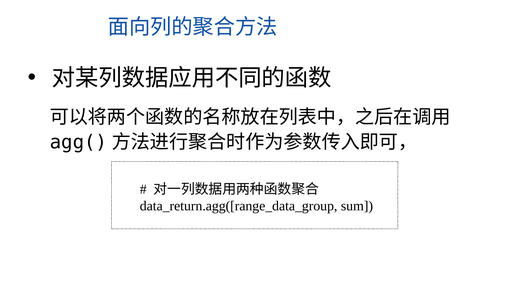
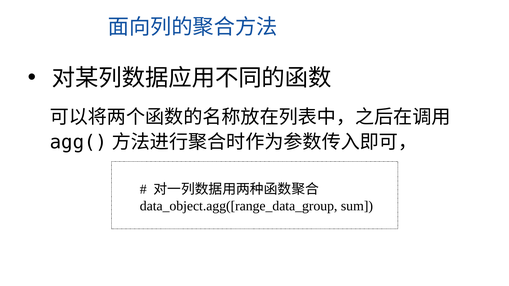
data_return.agg([range_data_group: data_return.agg([range_data_group -> data_object.agg([range_data_group (239, 206)
